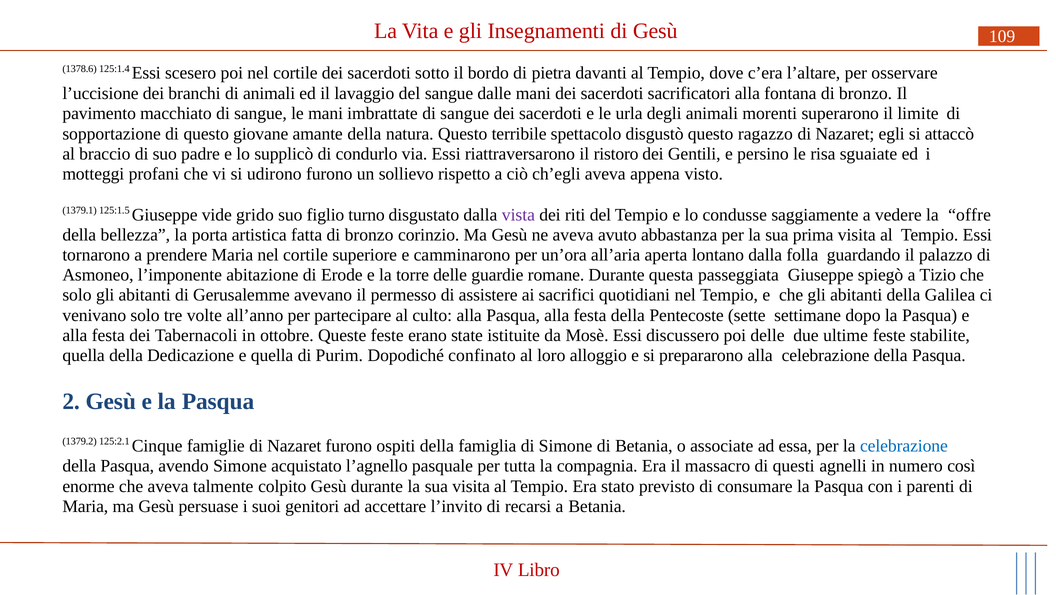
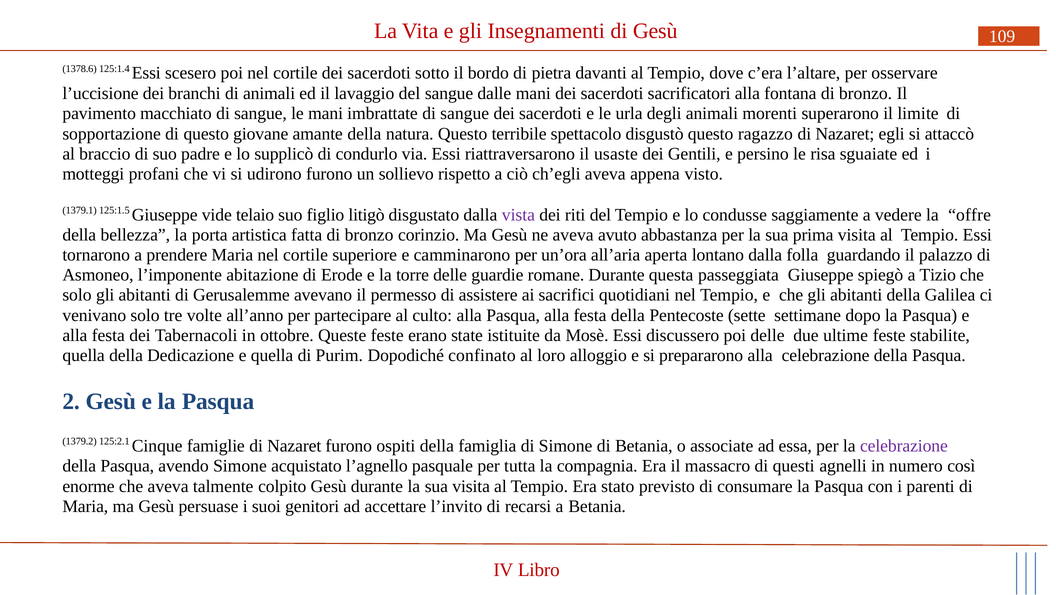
ristoro: ristoro -> usaste (616, 154)
grido: grido -> telaio (255, 215)
turno: turno -> litigò (367, 215)
celebrazione colour: blue -> purple (904, 445)
